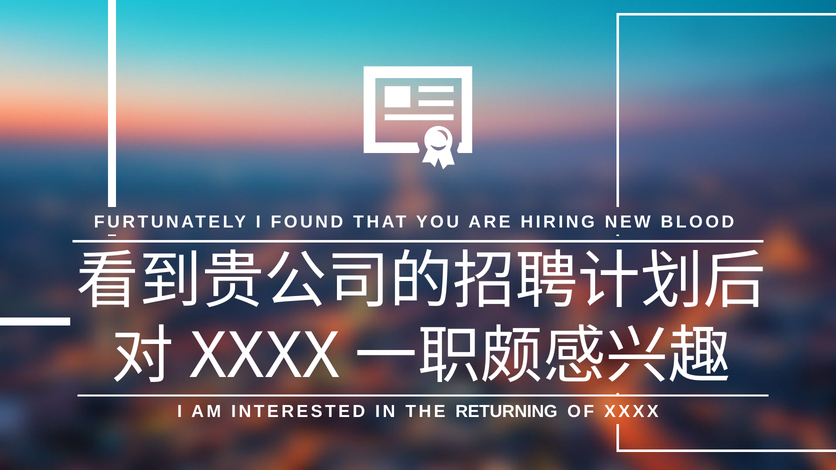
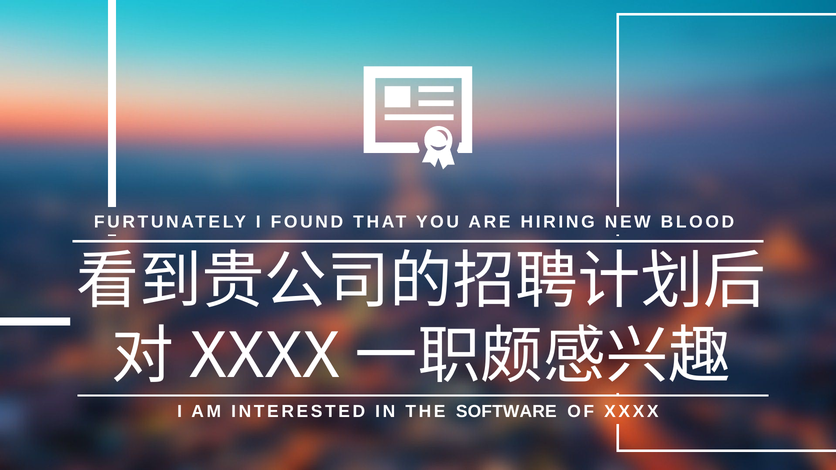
RETURNING: RETURNING -> SOFTWARE (506, 412)
